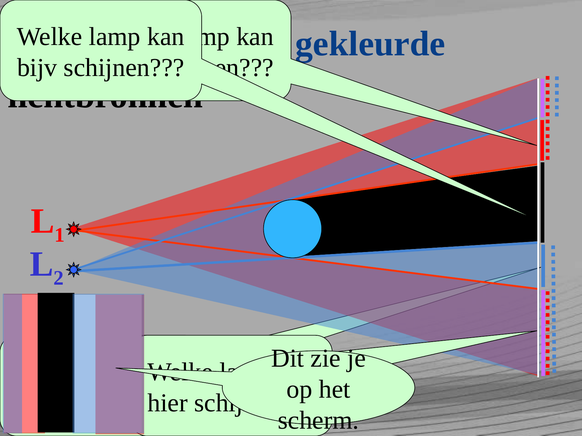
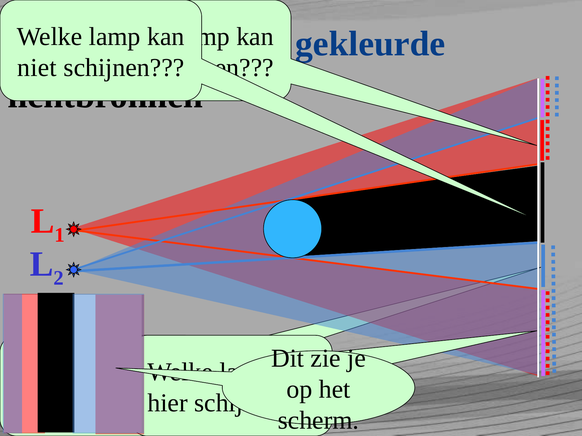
bijv: bijv -> niet (37, 68)
